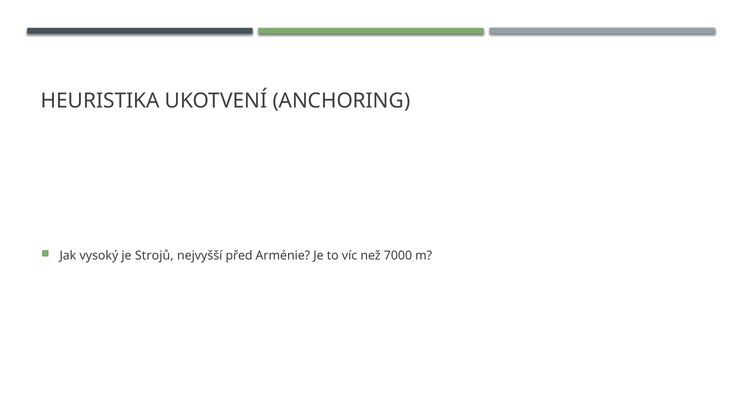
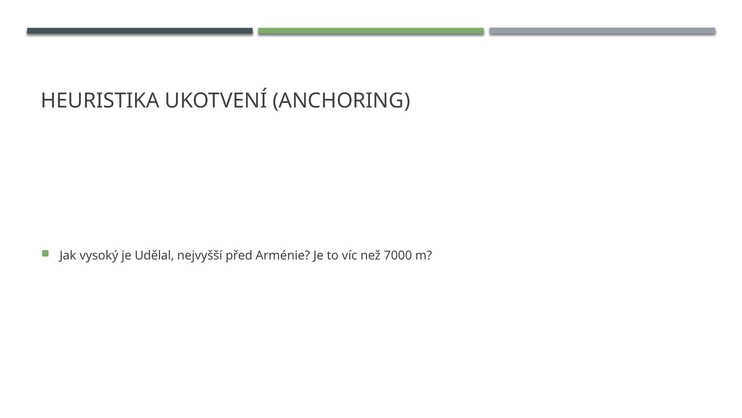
Strojů: Strojů -> Udělal (154, 255)
